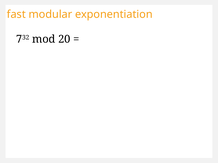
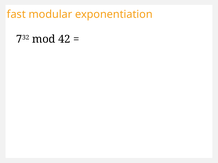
20: 20 -> 42 (64, 39)
